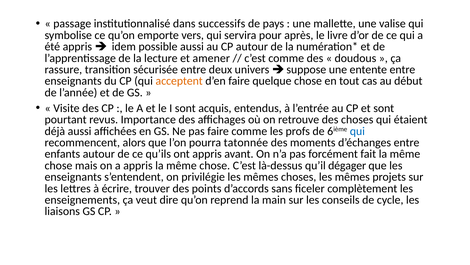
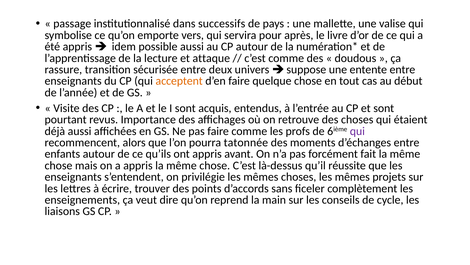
amener: amener -> attaque (211, 58)
qui colour: blue -> purple (357, 131)
dégager: dégager -> réussite (347, 165)
